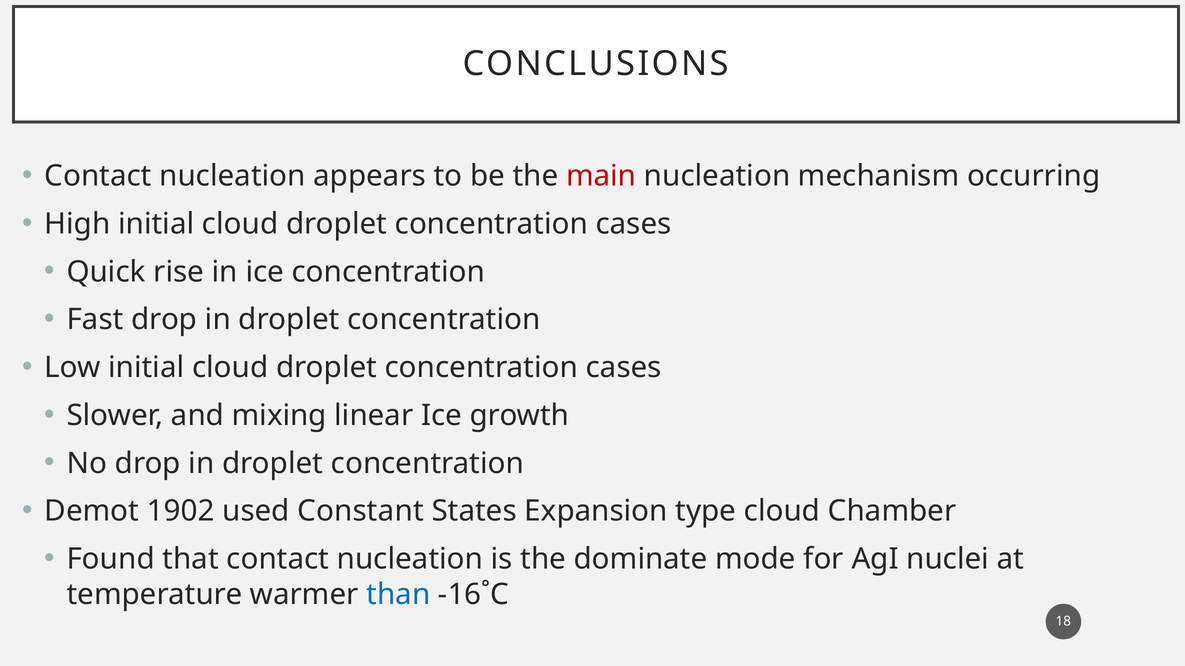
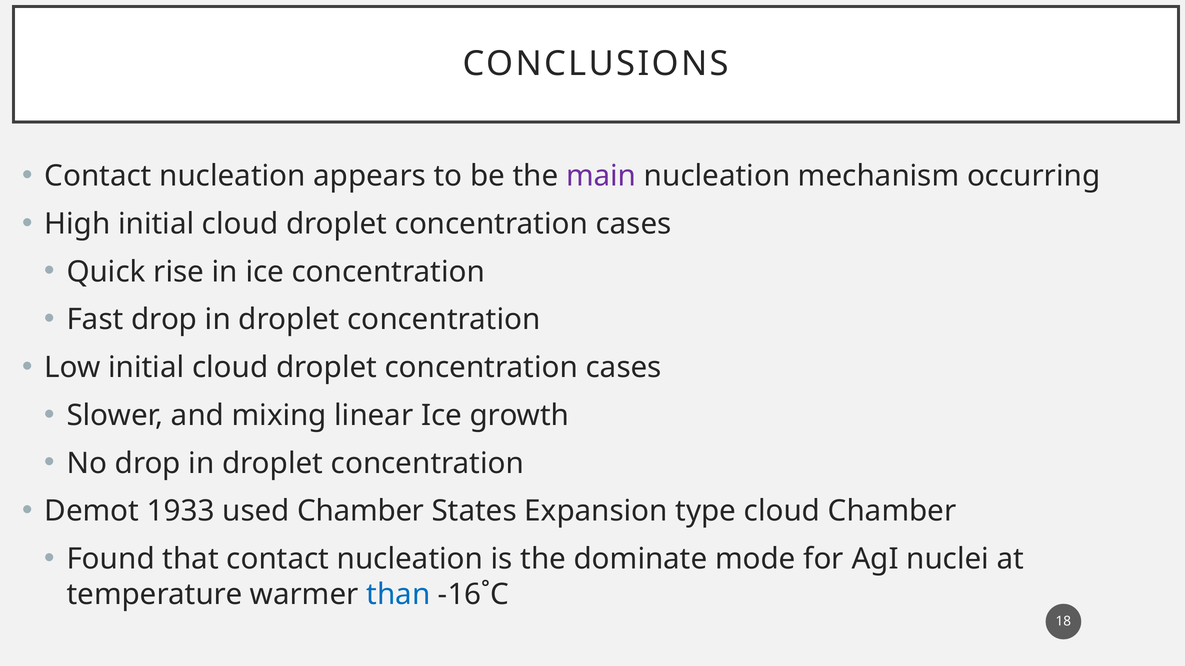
main colour: red -> purple (601, 176)
1902: 1902 -> 1933 (181, 512)
used Constant: Constant -> Chamber (361, 512)
